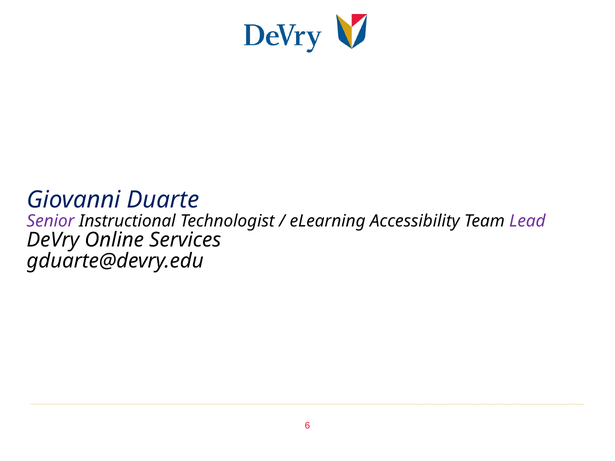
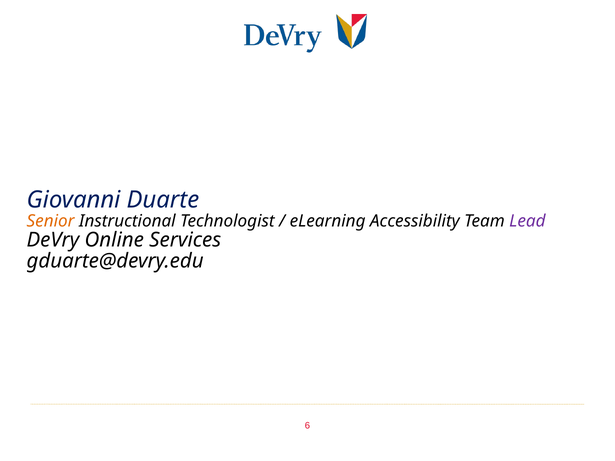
Senior colour: purple -> orange (51, 221)
